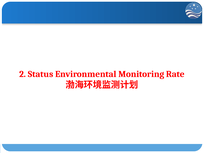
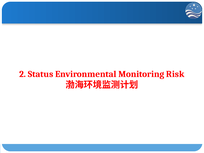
Rate: Rate -> Risk (175, 74)
